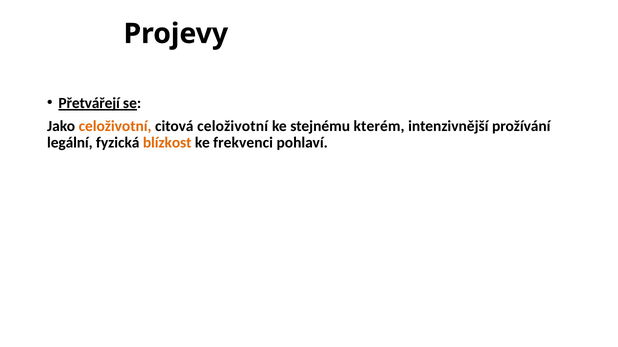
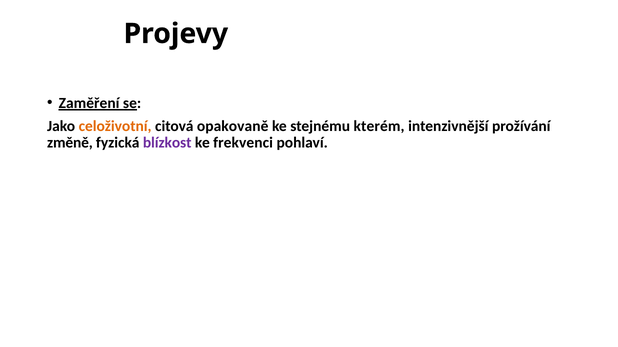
Přetvářejí: Přetvářejí -> Zaměření (89, 103)
citová celoživotní: celoživotní -> opakovaně (233, 126)
legální: legální -> změně (70, 143)
blízkost colour: orange -> purple (167, 143)
